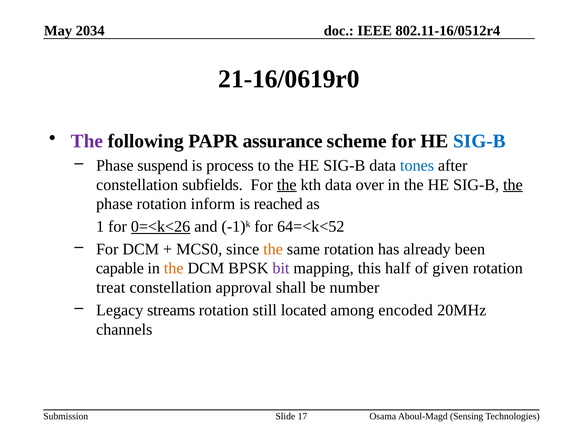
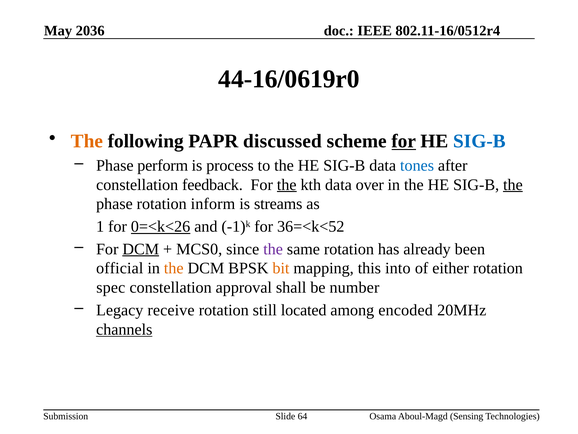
2034: 2034 -> 2036 (90, 31)
21-16/0619r0: 21-16/0619r0 -> 44-16/0619r0 (289, 79)
The colour: purple -> orange (87, 141)
assurance: assurance -> discussed (283, 141)
for underline: none -> present (404, 141)
suspend: suspend -> perform (163, 165)
subfields: subfields -> feedback (212, 185)
reached: reached -> streams (278, 204)
64=<k<52: 64=<k<52 -> 36=<k<52 (311, 226)
DCM underline: none -> present (141, 249)
the colour: orange -> purple (273, 249)
capable: capable -> official (120, 268)
bit colour: purple -> orange (281, 268)
half: half -> into (398, 268)
given: given -> either (451, 268)
treat: treat -> spec (111, 287)
streams: streams -> receive (171, 310)
channels underline: none -> present (124, 329)
17: 17 -> 64 (302, 416)
